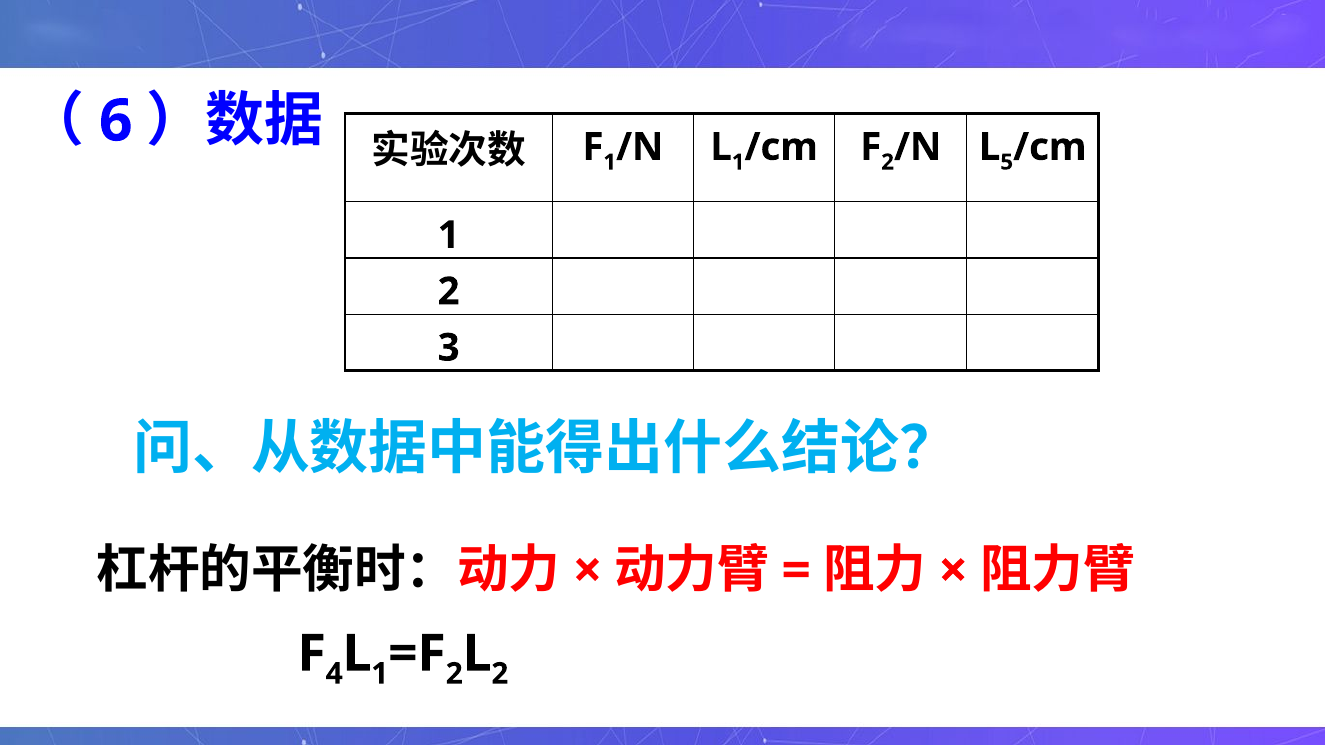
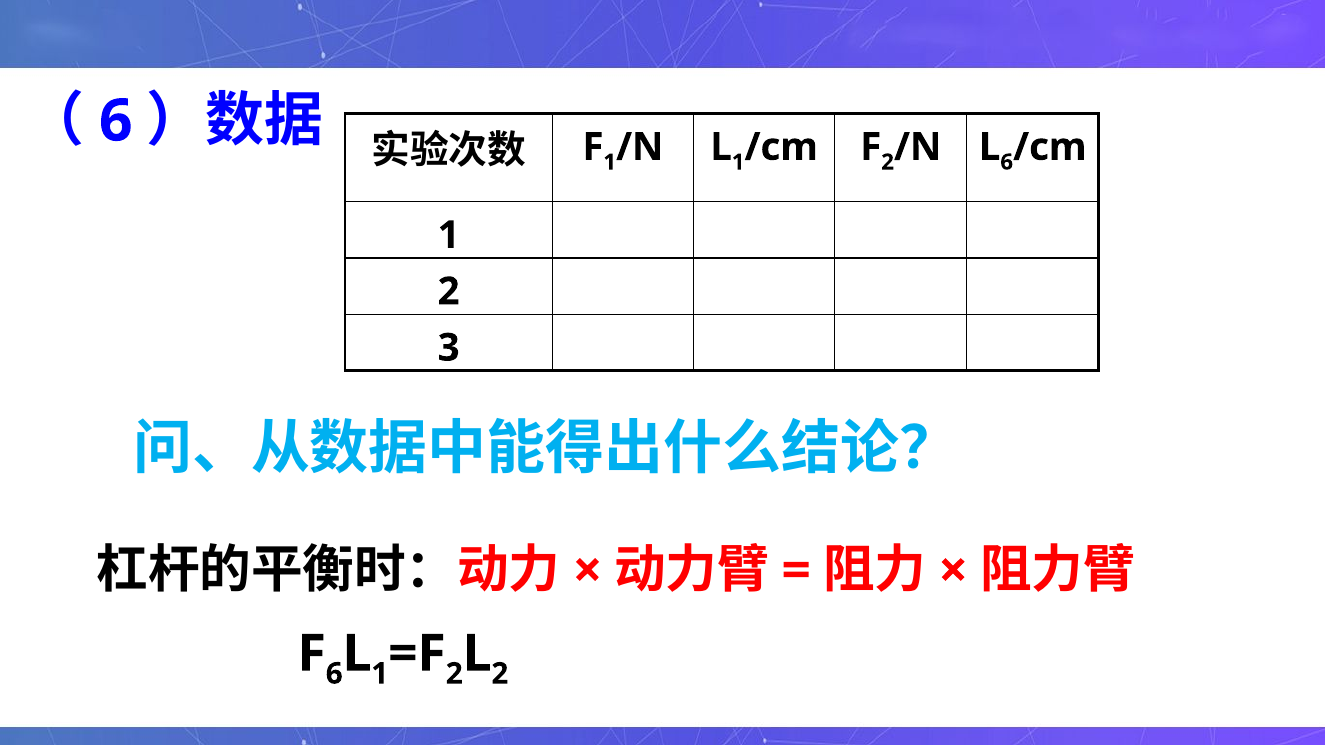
5: 5 -> 6 (1007, 162)
4: 4 -> 6 (334, 674)
